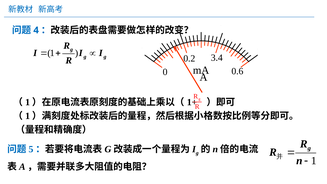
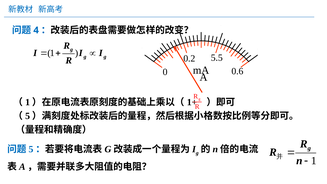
3.4: 3.4 -> 5.5 (217, 58)
1: 1 -> 5 (28, 116)
